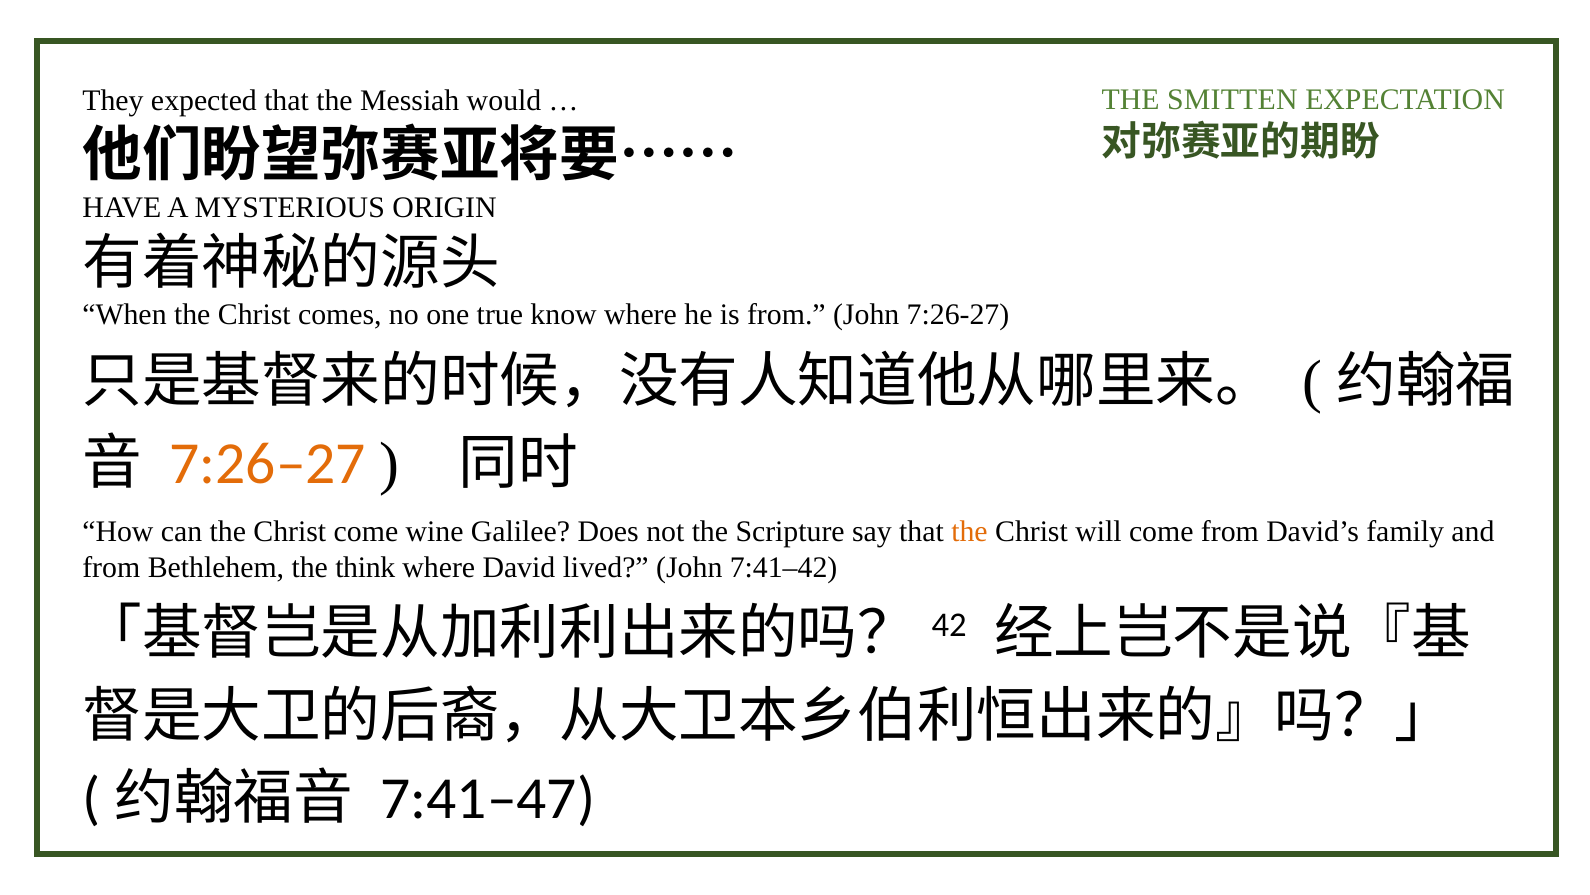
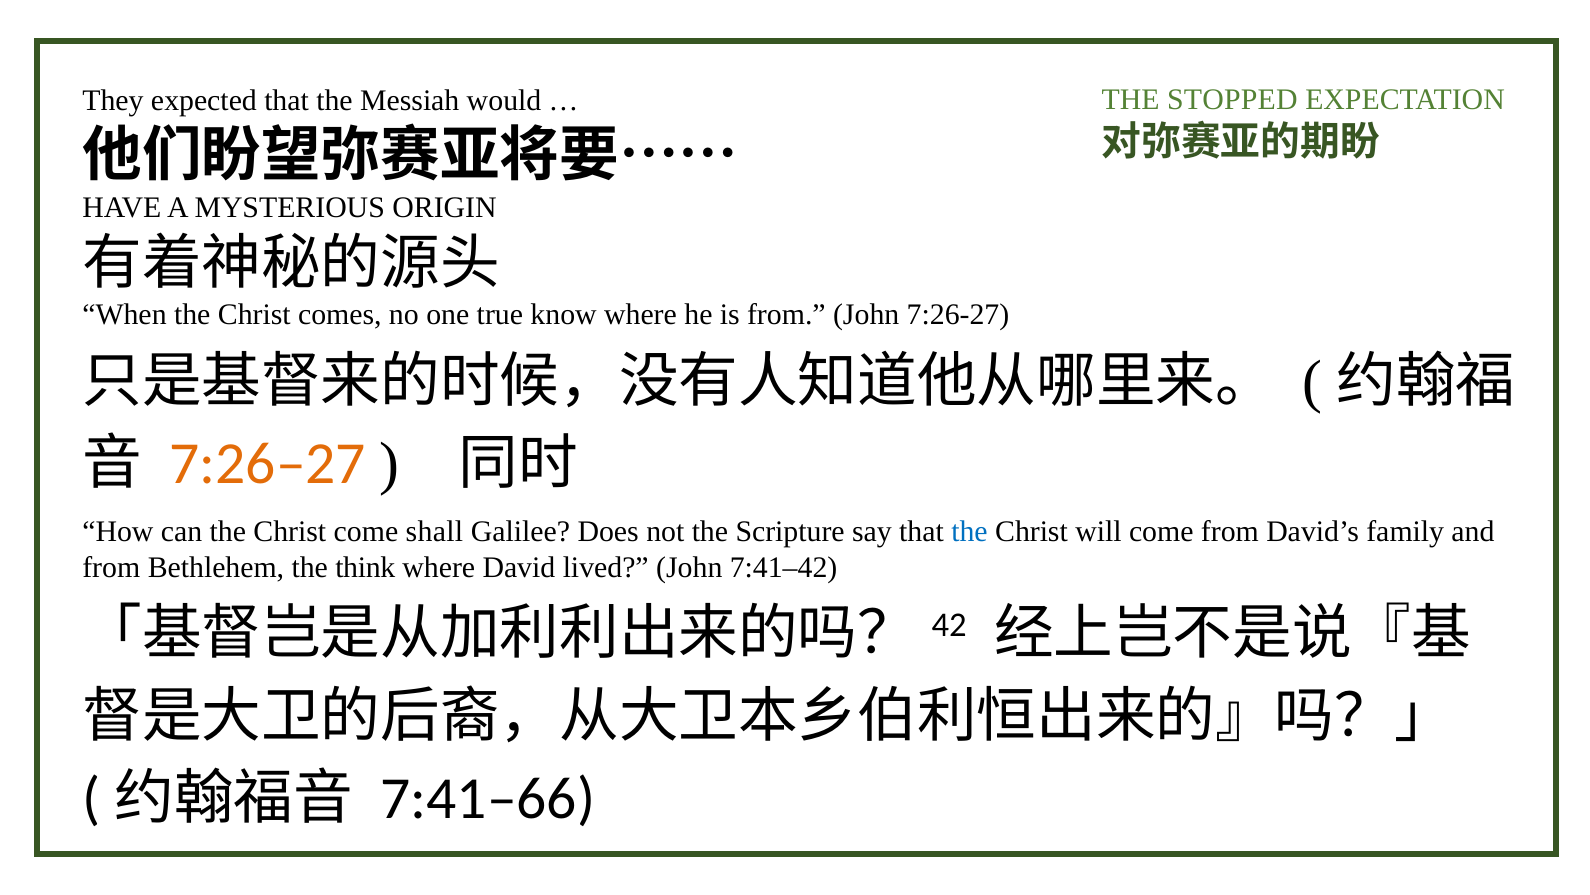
SMITTEN: SMITTEN -> STOPPED (1232, 100)
wine: wine -> shall (434, 532)
the colour: orange -> blue (969, 532)
7:41–47: 7:41–47 -> 7:41–66 (488, 798)
